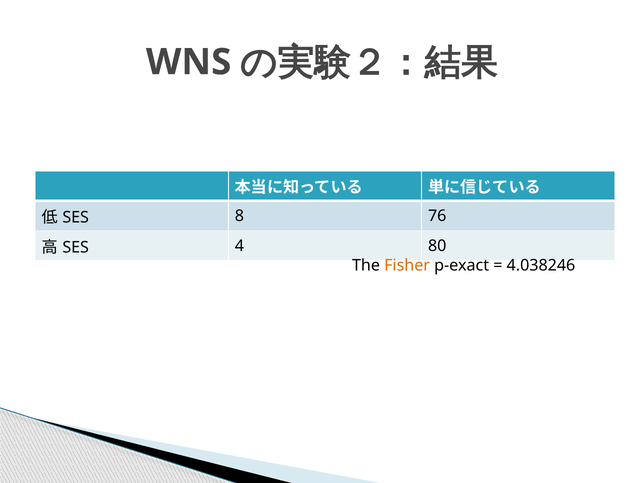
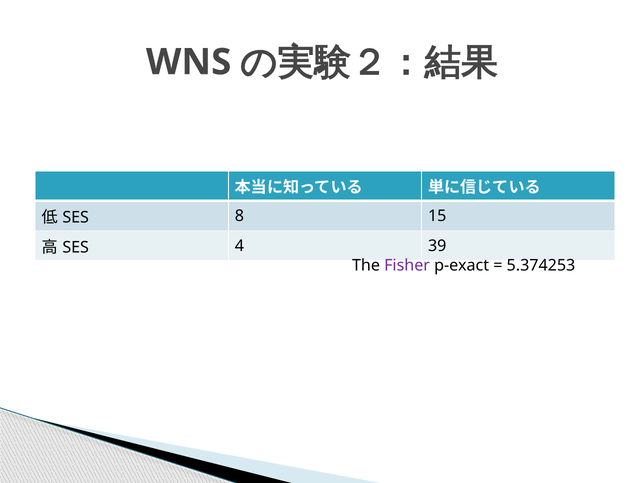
76: 76 -> 15 (437, 216)
80: 80 -> 39 (437, 246)
Fisher colour: orange -> purple (407, 265)
4.038246: 4.038246 -> 5.374253 (541, 265)
